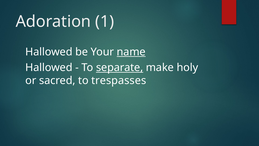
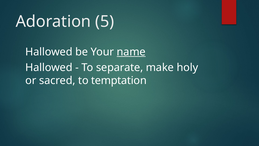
1: 1 -> 5 (105, 21)
separate underline: present -> none (120, 67)
trespasses: trespasses -> temptation (119, 80)
